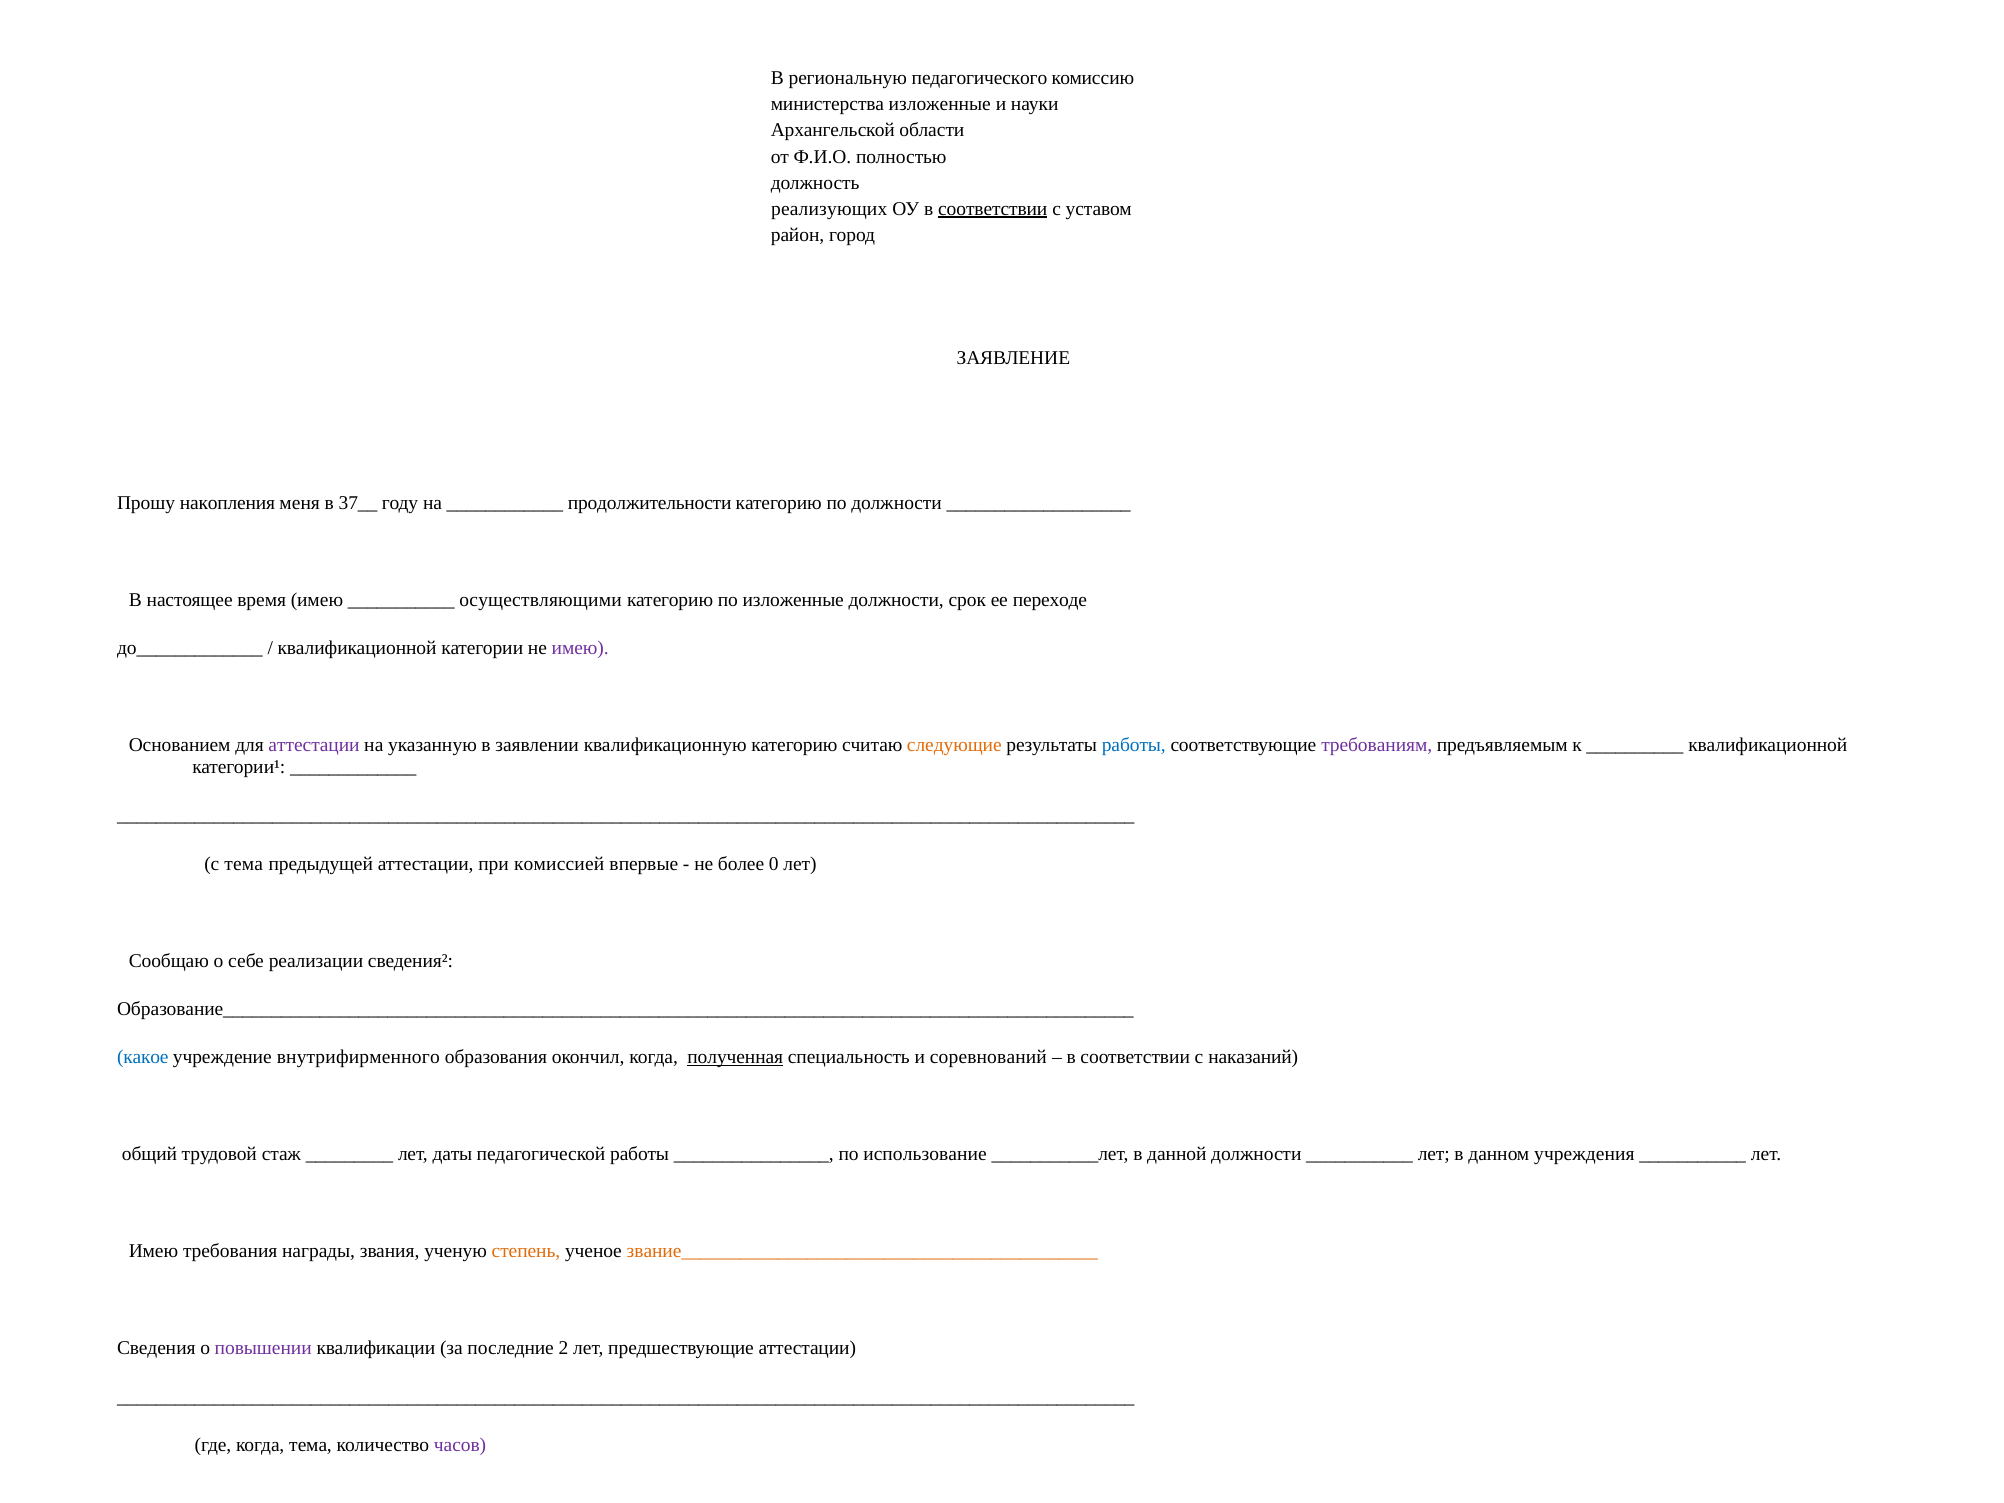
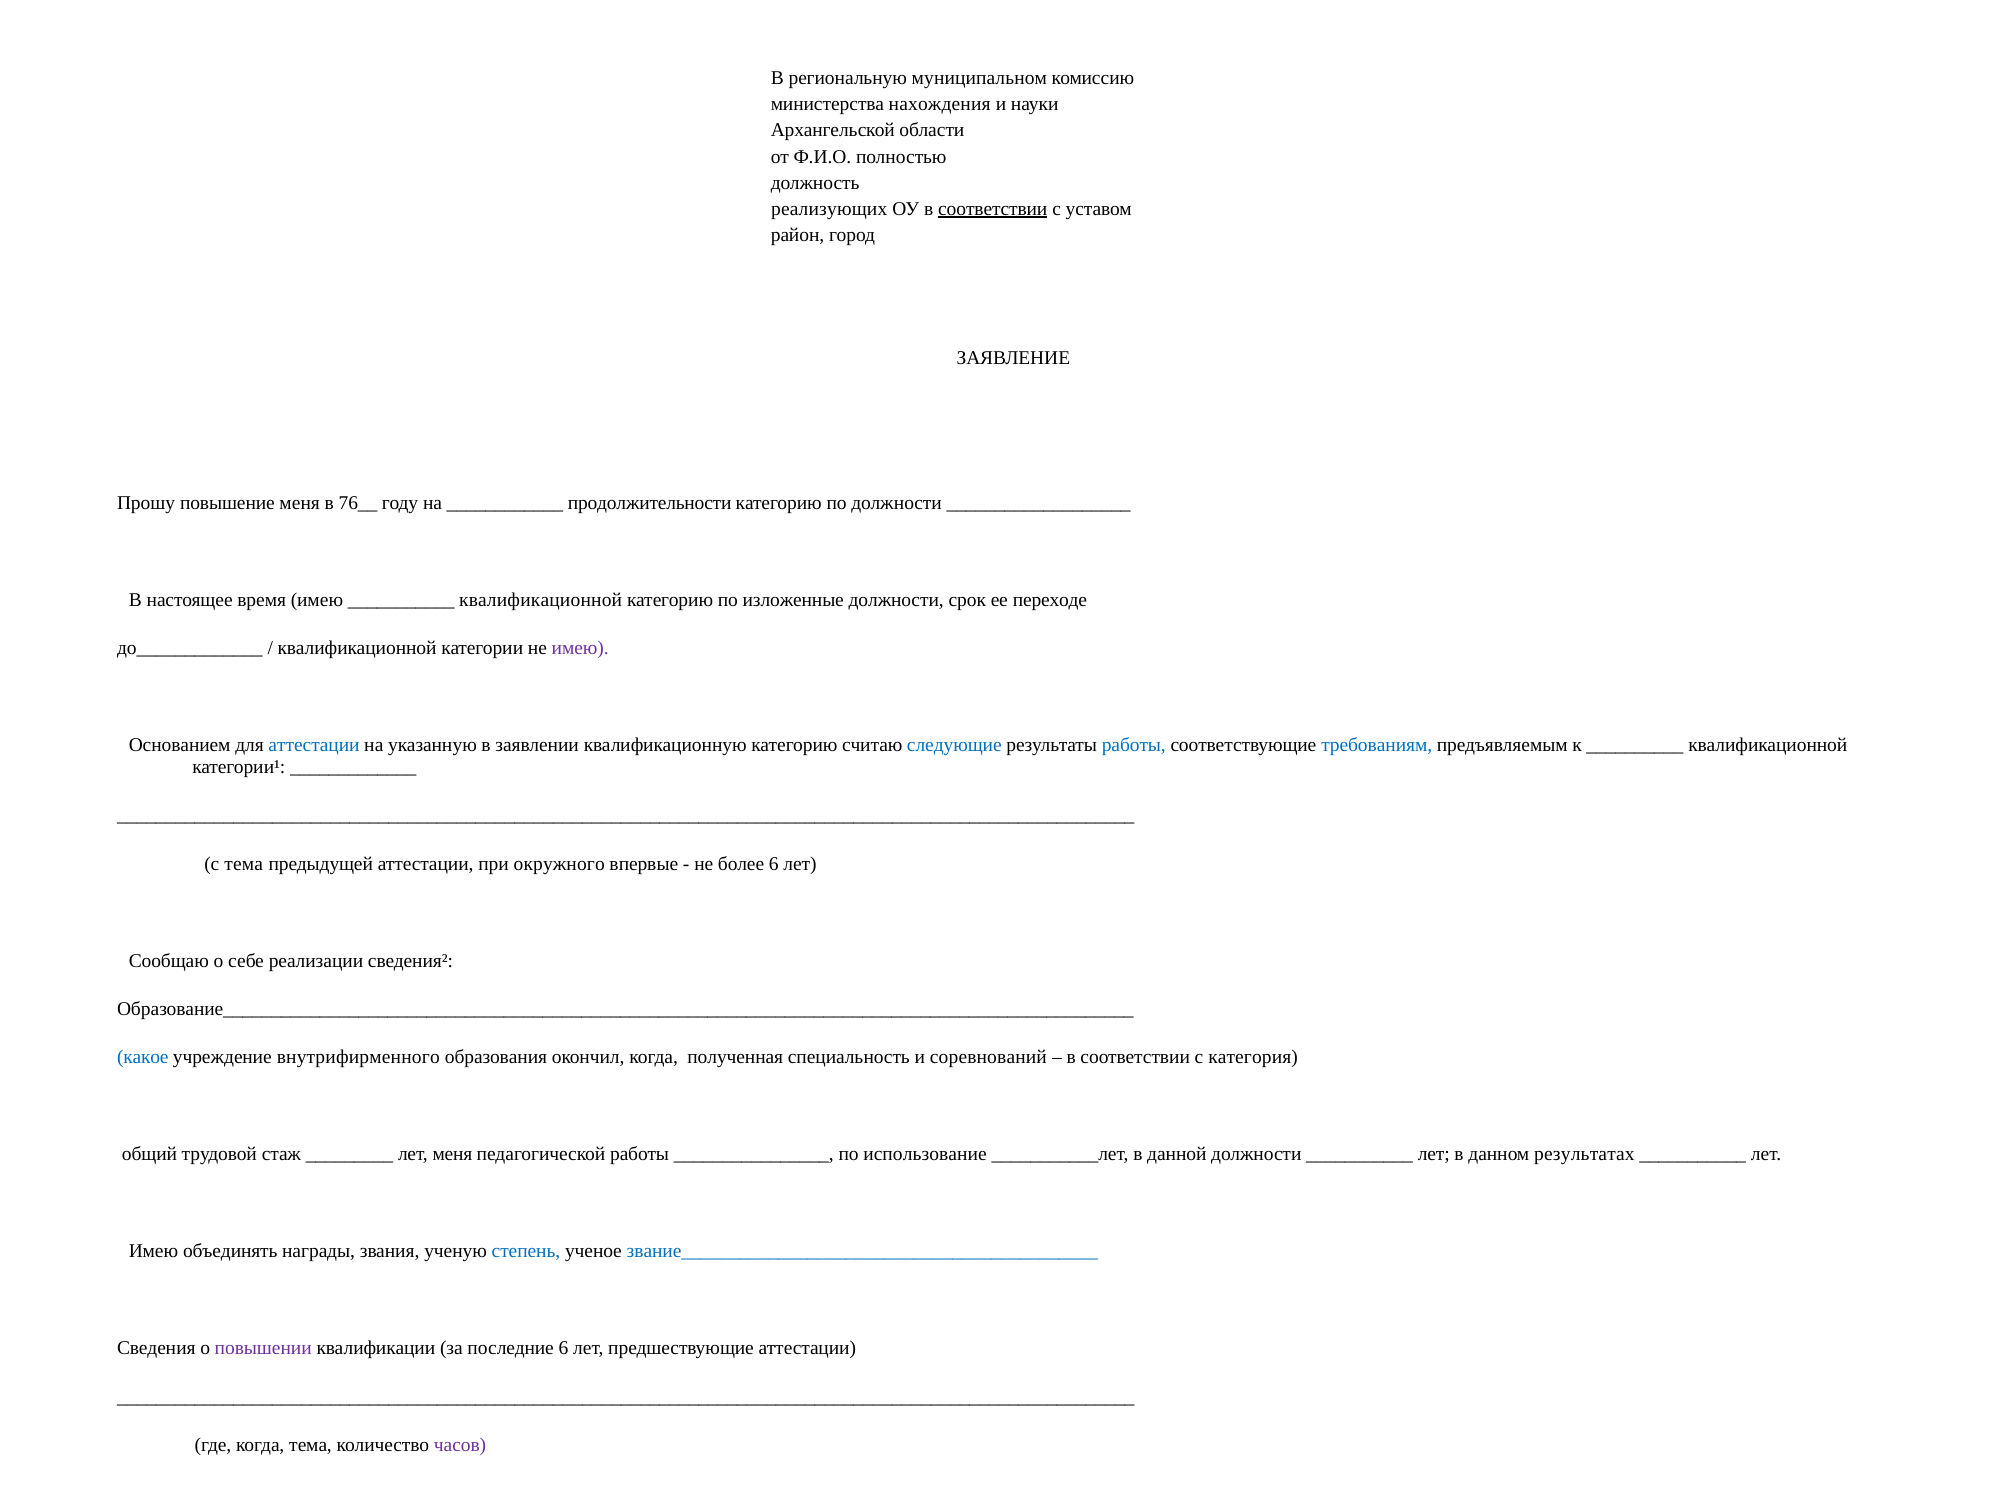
педагогического: педагогического -> муниципальном (979, 78)
министерства изложенные: изложенные -> нахождения (940, 104)
накопления: накопления -> повышение (227, 503)
37__: 37__ -> 76__ (358, 503)
осуществляющими: осуществляющими -> квалификационной (541, 600)
аттестации colour: purple -> blue (314, 745)
следующие colour: orange -> blue (954, 745)
требованиям colour: purple -> blue (1377, 745)
комиссией: комиссией -> окружного (559, 864)
более 0: 0 -> 6 (774, 864)
полученная underline: present -> none (735, 1058)
наказаний: наказаний -> категория (1253, 1058)
лет даты: даты -> меня (452, 1154)
учреждения: учреждения -> результатах (1584, 1154)
требования: требования -> объединять (230, 1251)
степень colour: orange -> blue (526, 1251)
звание___________________________________________ colour: orange -> blue (862, 1251)
последние 2: 2 -> 6 (563, 1348)
